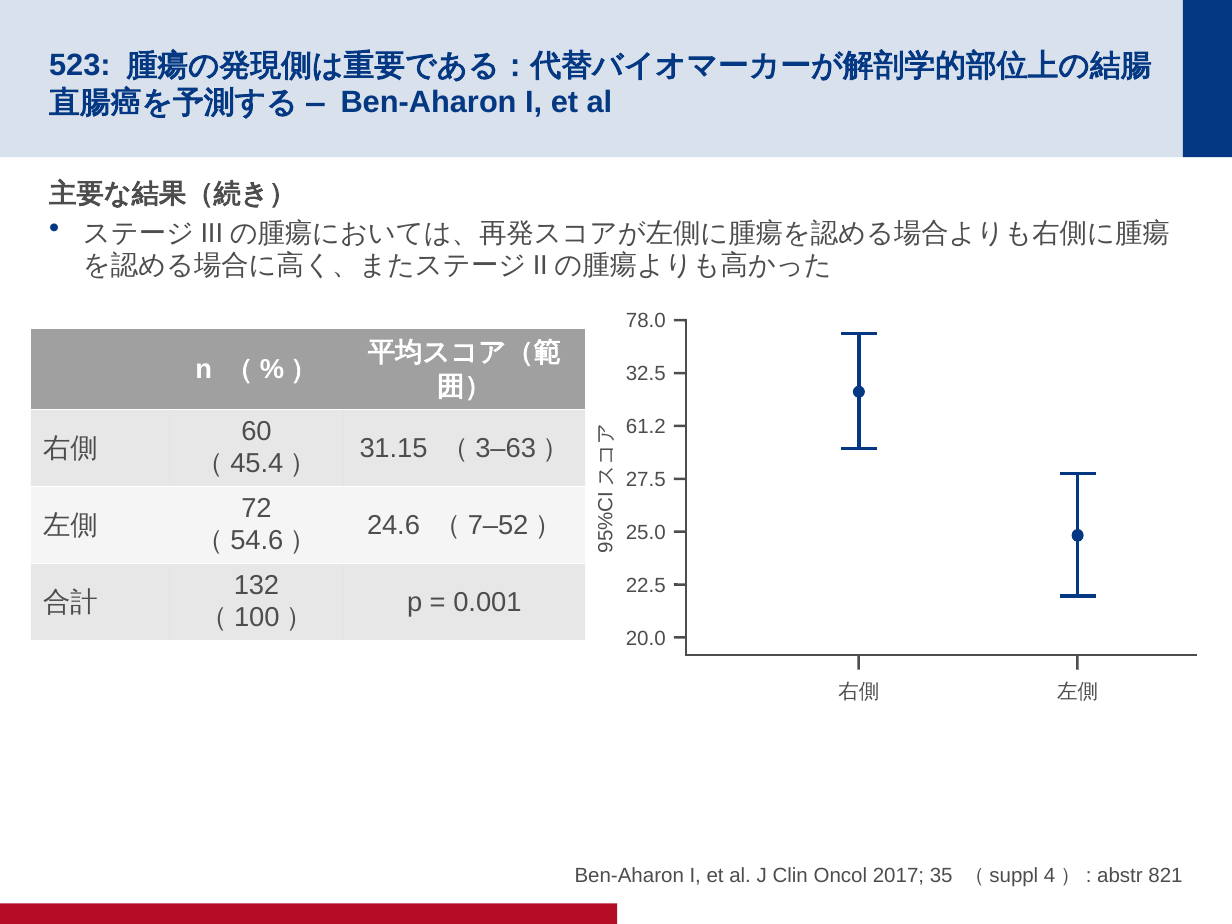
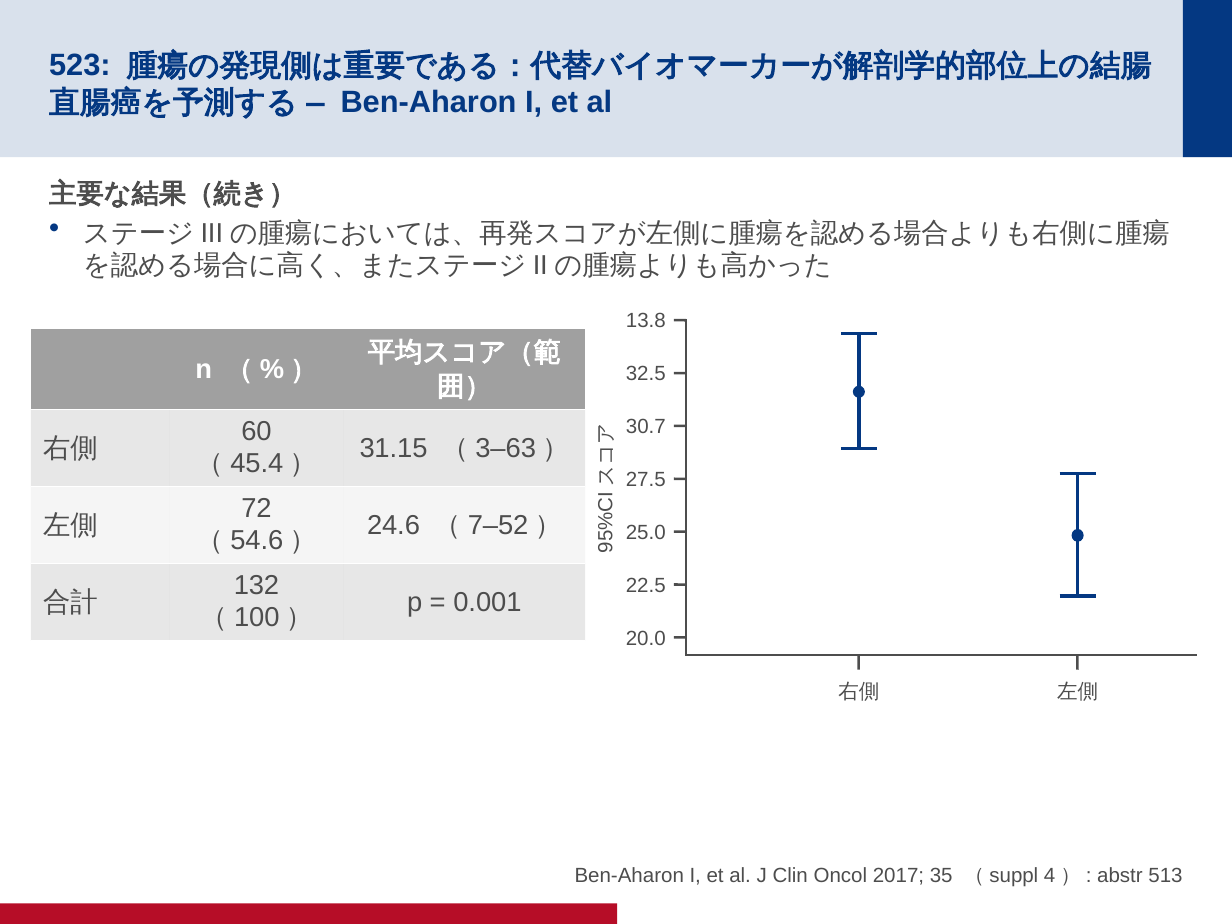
78.0: 78.0 -> 13.8 (646, 321)
61.2: 61.2 -> 30.7 (646, 427)
821: 821 -> 513 (1165, 876)
